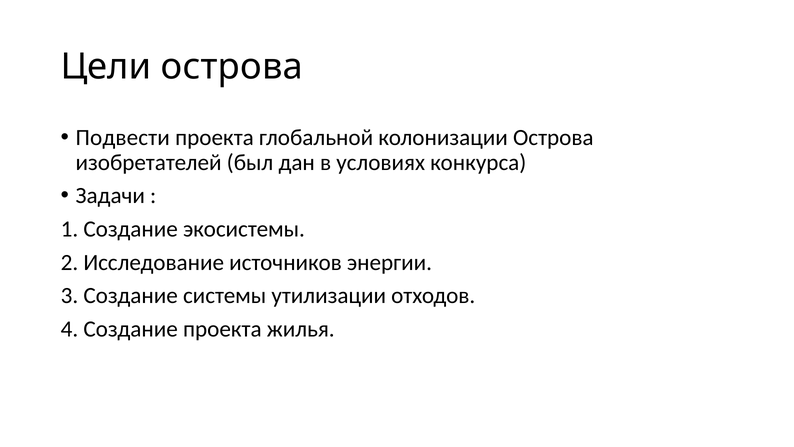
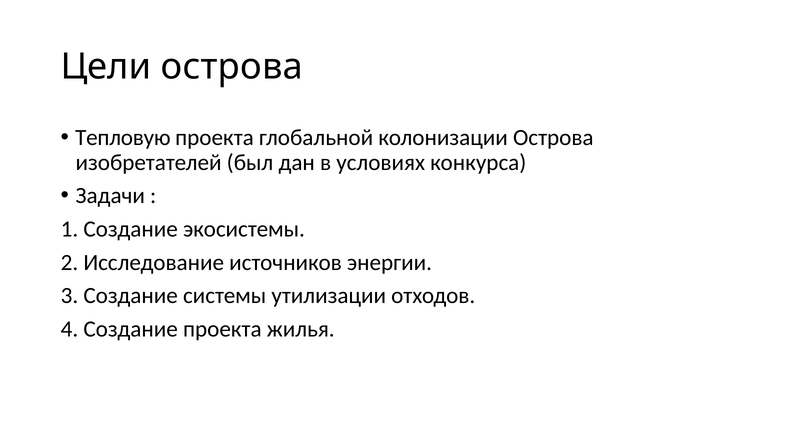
Подвести: Подвести -> Тепловую (123, 137)
